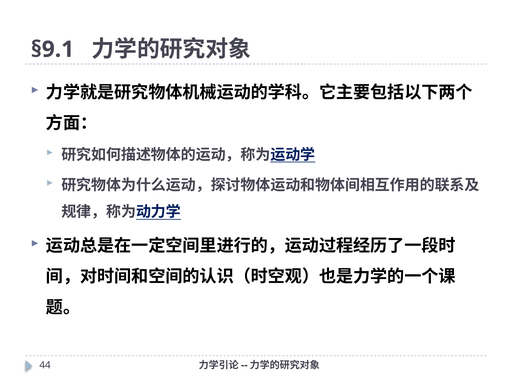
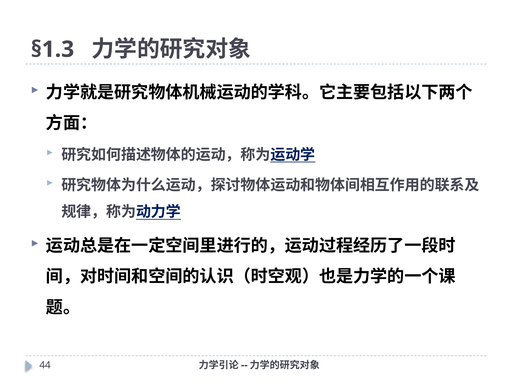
§9.1: §9.1 -> §1.3 (52, 49)
